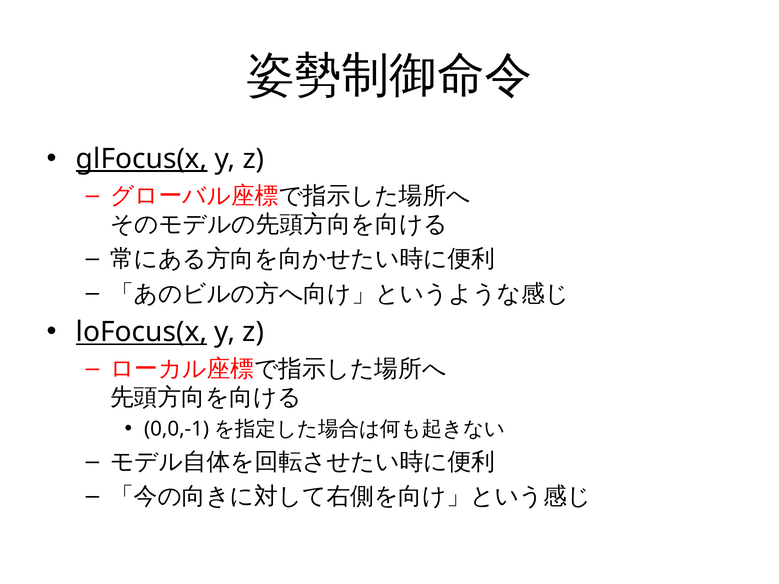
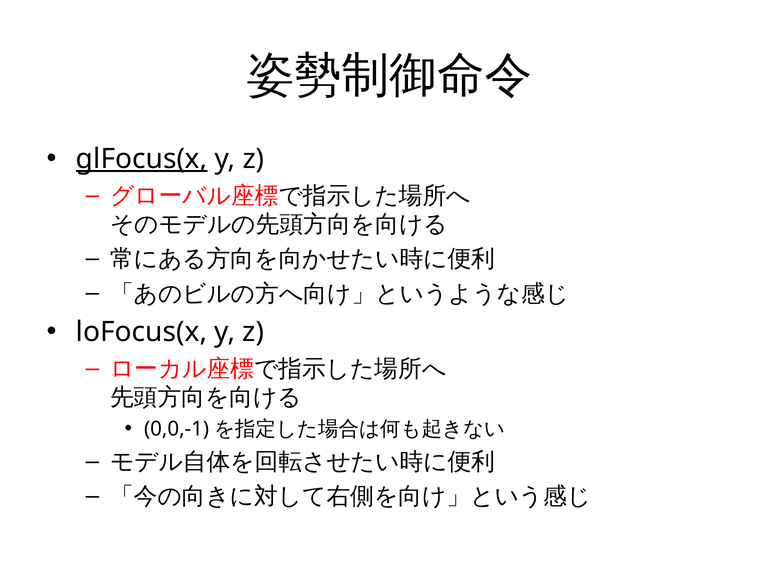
loFocus(x underline: present -> none (142, 332)
